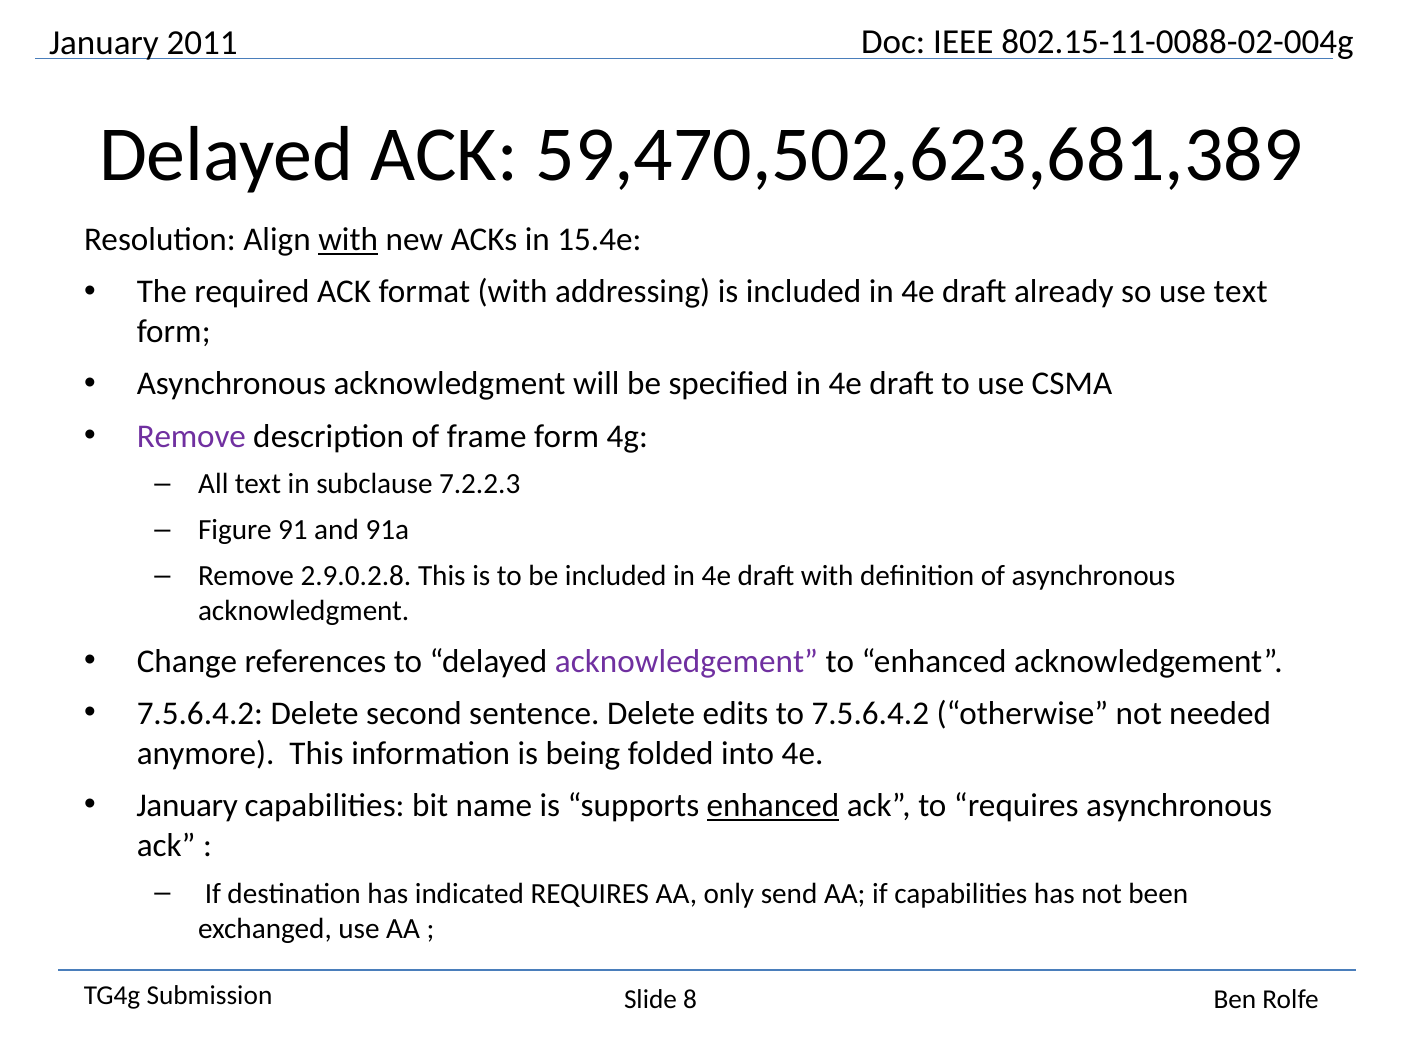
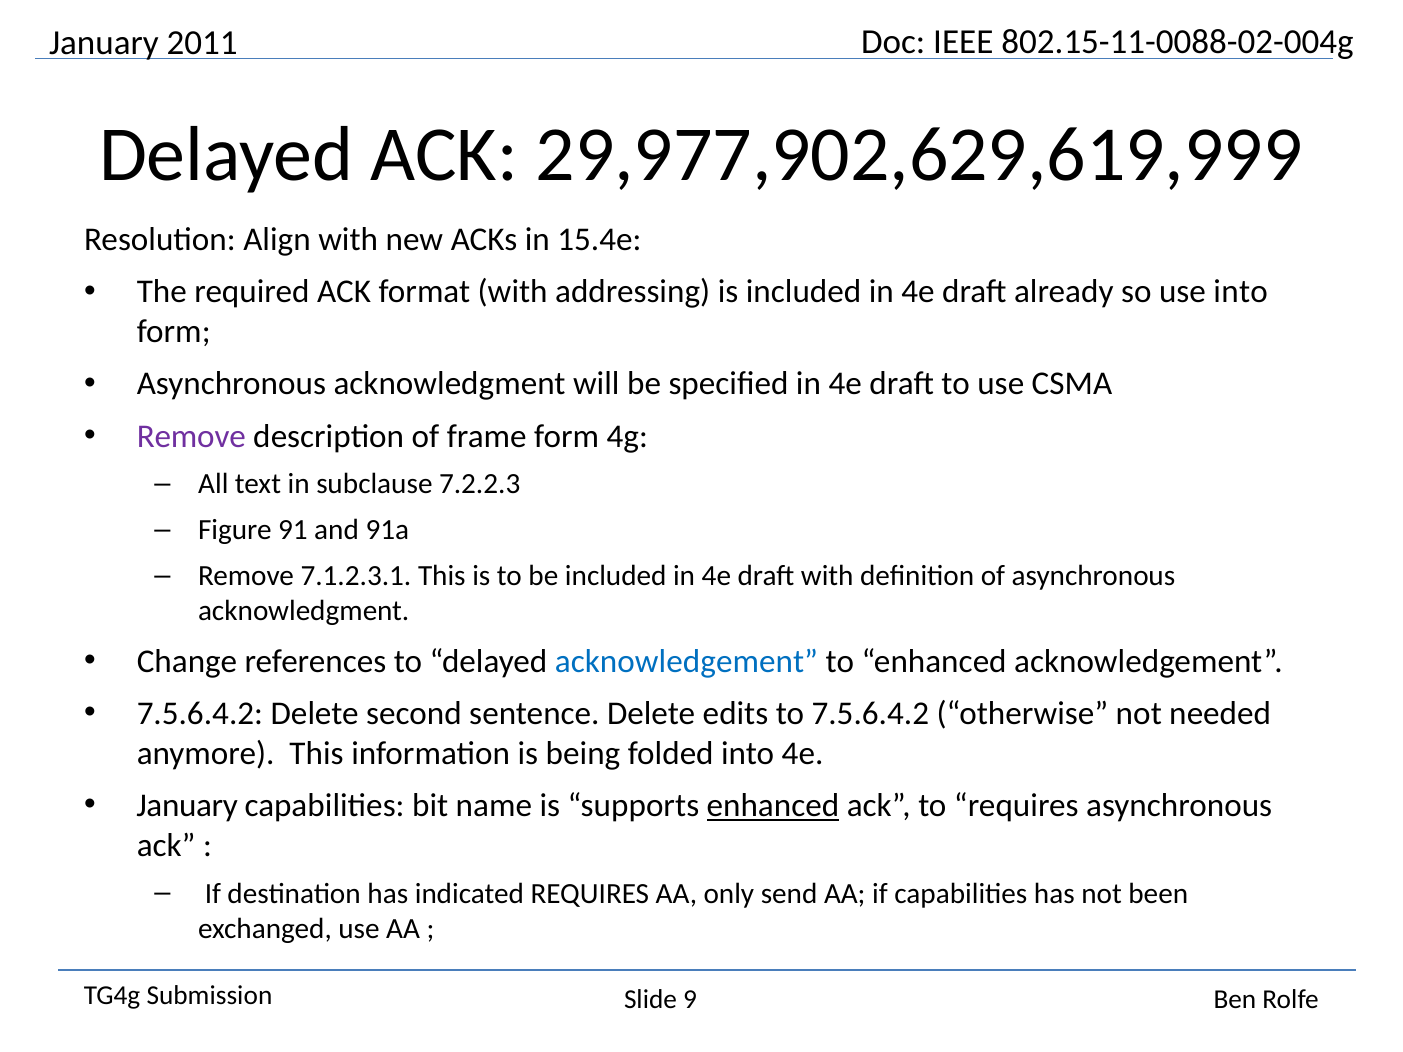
59,470,502,623,681,389: 59,470,502,623,681,389 -> 29,977,902,629,619,999 (919, 155)
with underline: present -> none (348, 240)
use text: text -> into (1241, 292)
2.9.0.2.8: 2.9.0.2.8 -> 7.1.2.3.1 (356, 576)
acknowledgement colour: purple -> blue (686, 662)
8: 8 -> 9 (690, 1000)
